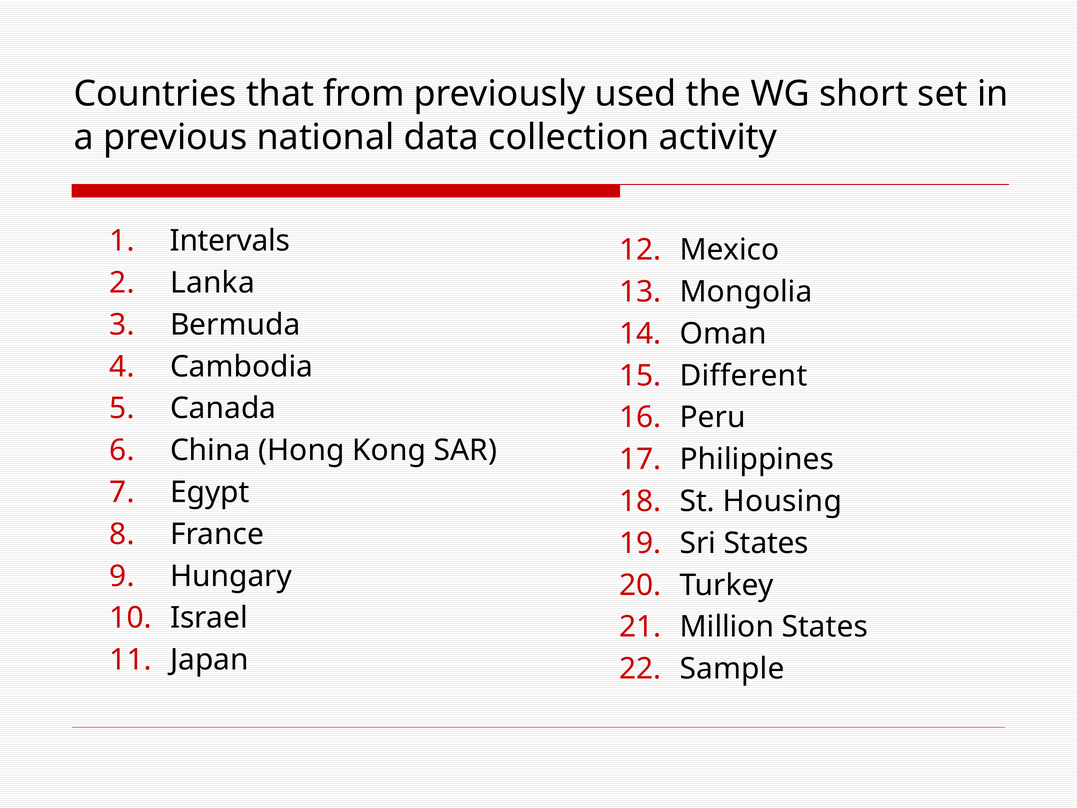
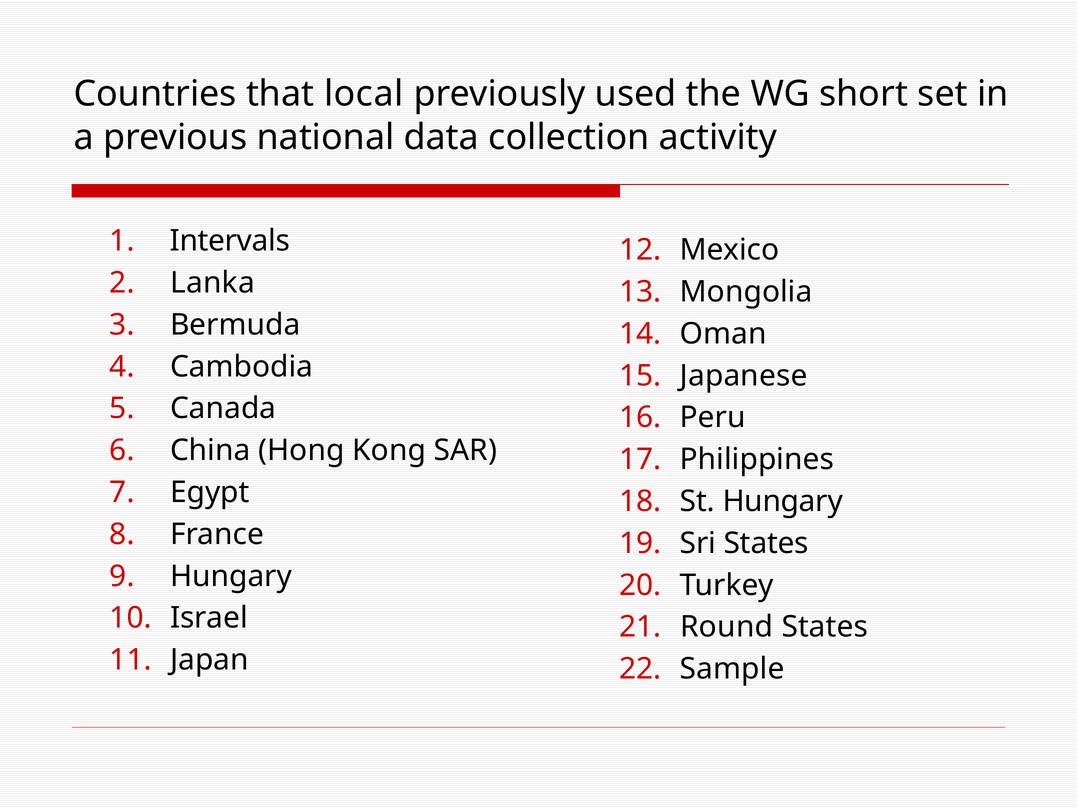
from: from -> local (364, 94)
Different: Different -> Japanese (744, 376)
St Housing: Housing -> Hungary (783, 501)
Million: Million -> Round (727, 627)
